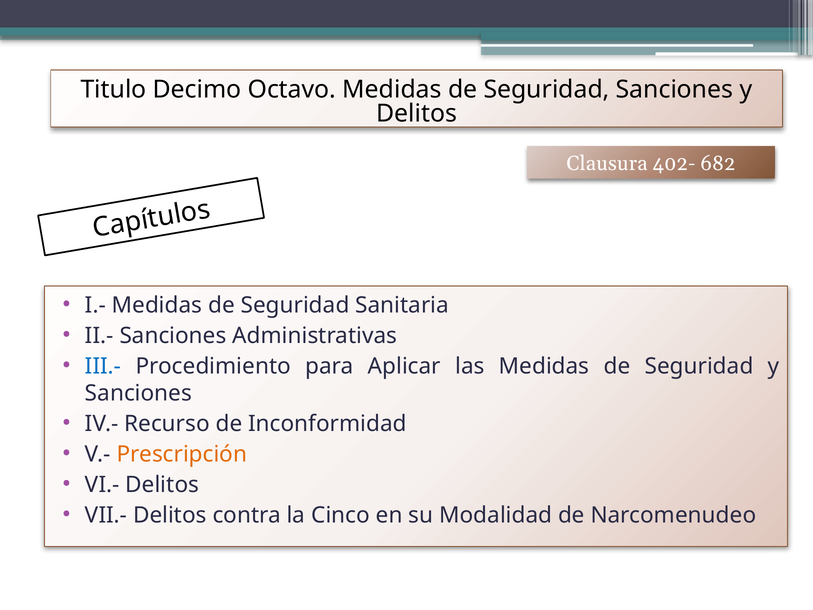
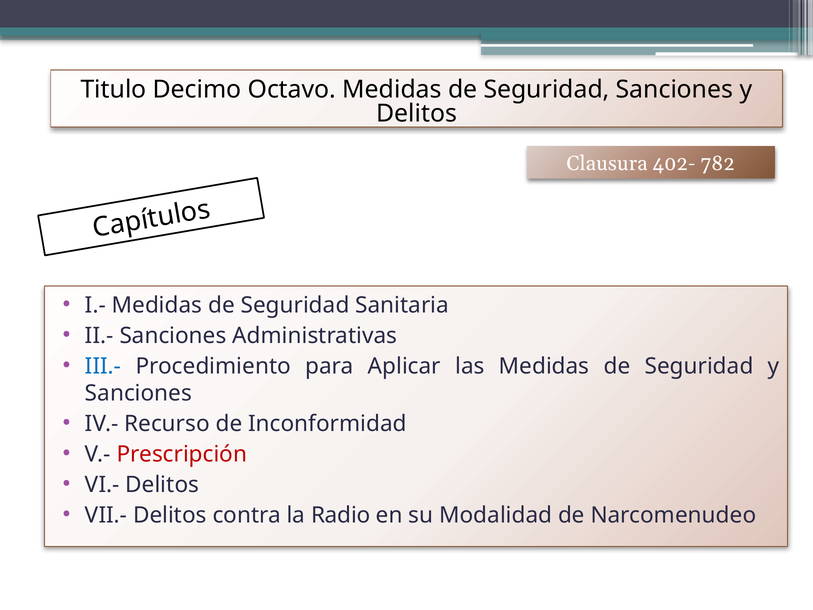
682: 682 -> 782 (718, 164)
Prescripción colour: orange -> red (182, 454)
Cinco: Cinco -> Radio (341, 515)
